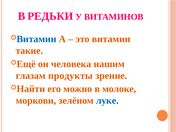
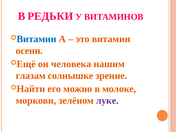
такие: такие -> осени (29, 51)
продукты: продукты -> солнышке (71, 76)
луке colour: blue -> purple (107, 101)
